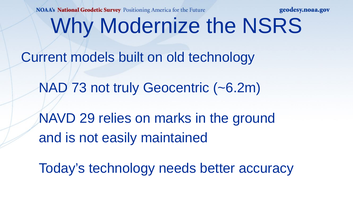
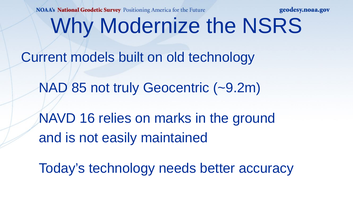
73: 73 -> 85 (79, 88)
~6.2m: ~6.2m -> ~9.2m (237, 88)
29: 29 -> 16 (87, 118)
